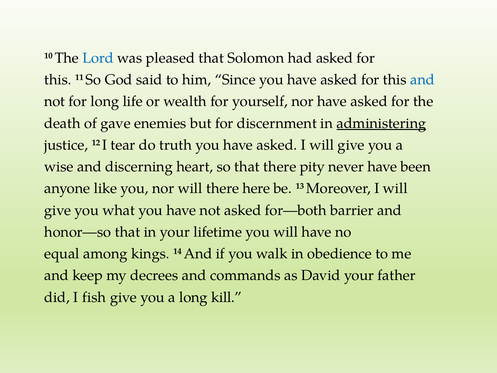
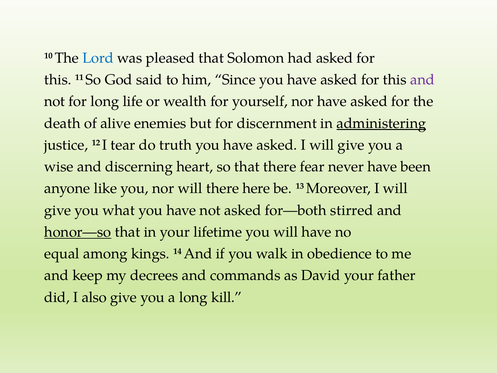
and colour: blue -> purple (422, 80)
gave: gave -> alive (116, 123)
pity: pity -> fear (312, 167)
barrier: barrier -> stirred (352, 210)
honor—so underline: none -> present (78, 232)
fish: fish -> also (94, 297)
